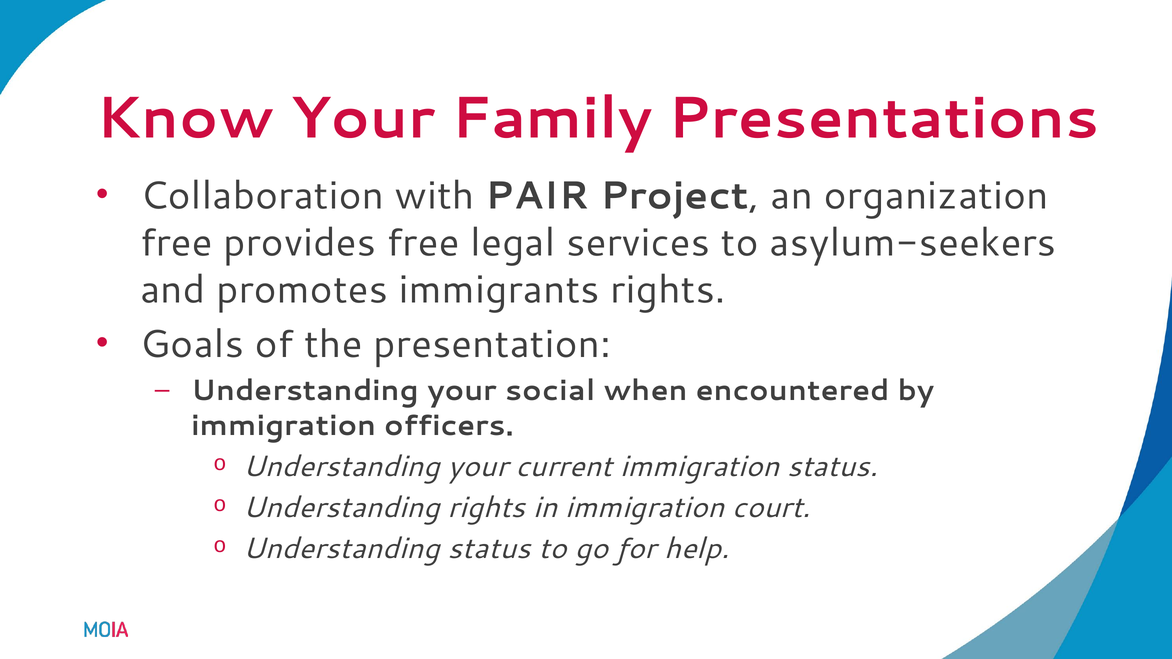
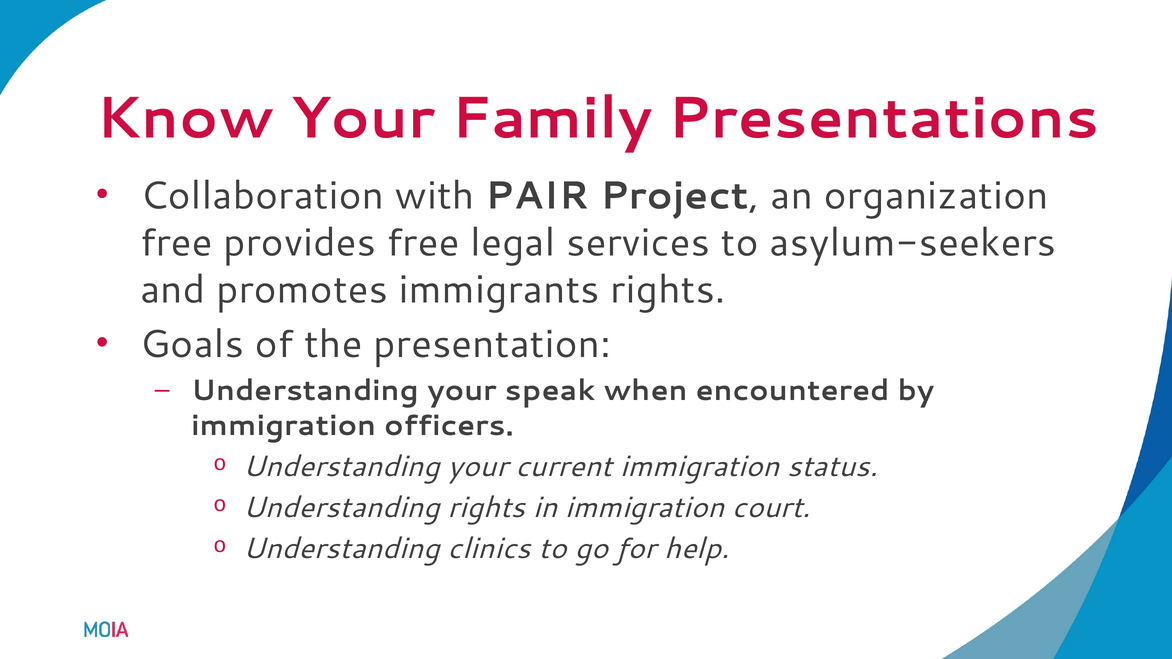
social: social -> speak (550, 391)
Understanding status: status -> clinics (489, 549)
